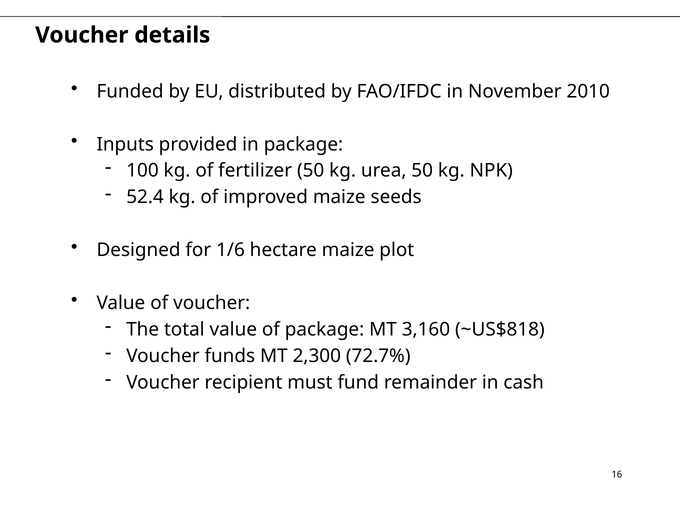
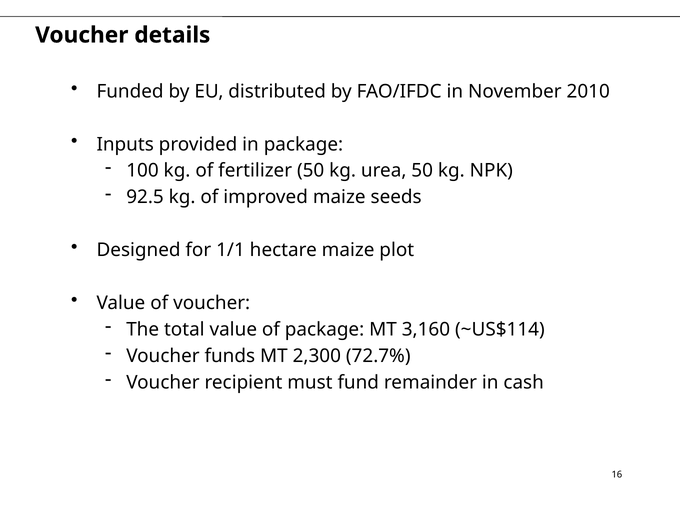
52.4: 52.4 -> 92.5 (145, 197)
1/6: 1/6 -> 1/1 (230, 250)
~US$818: ~US$818 -> ~US$114 (500, 329)
